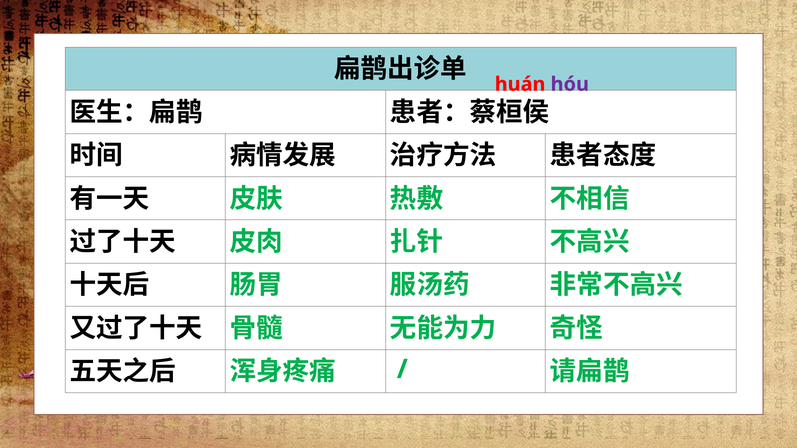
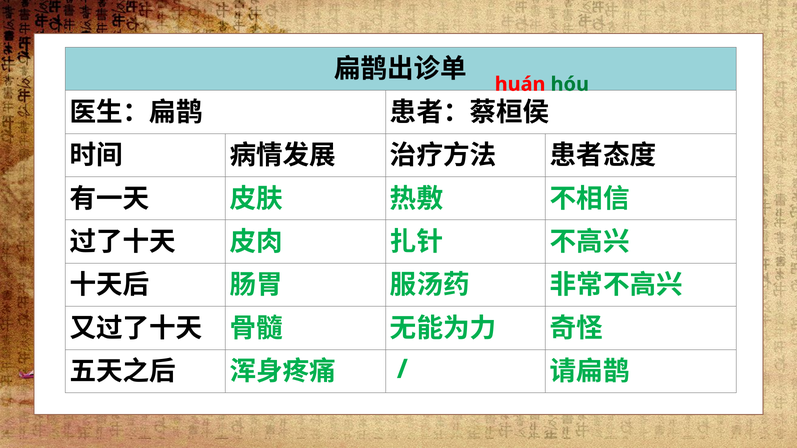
hóu colour: purple -> green (570, 84)
